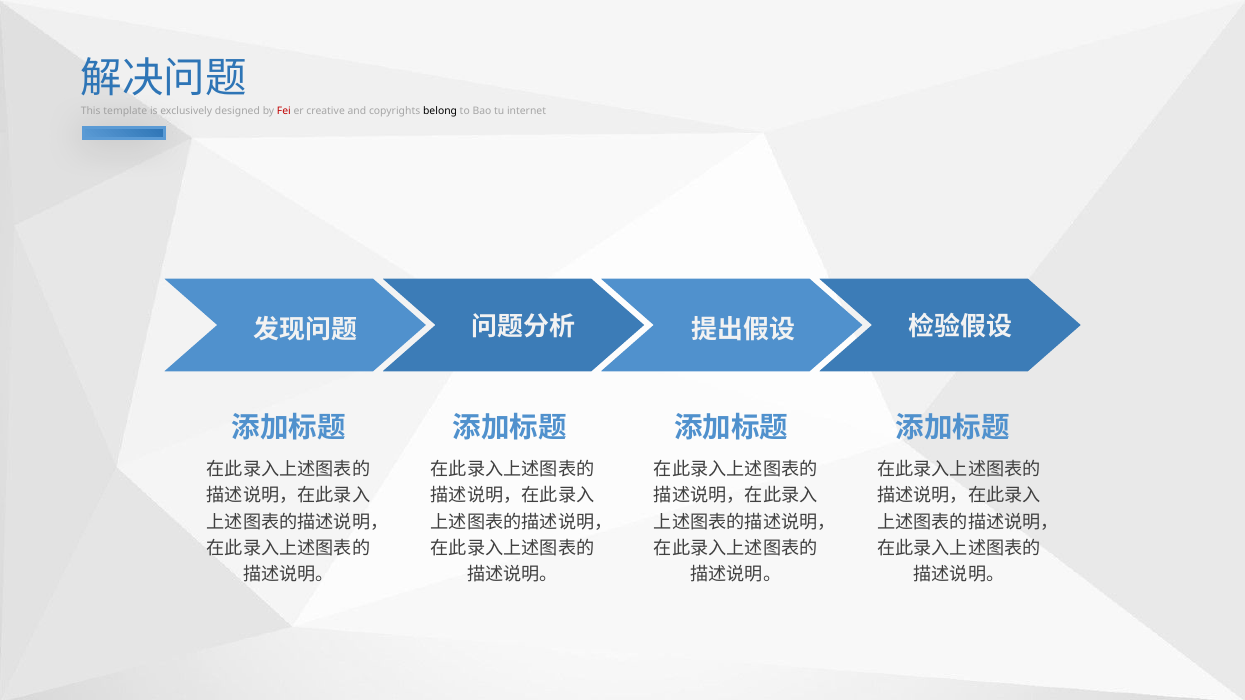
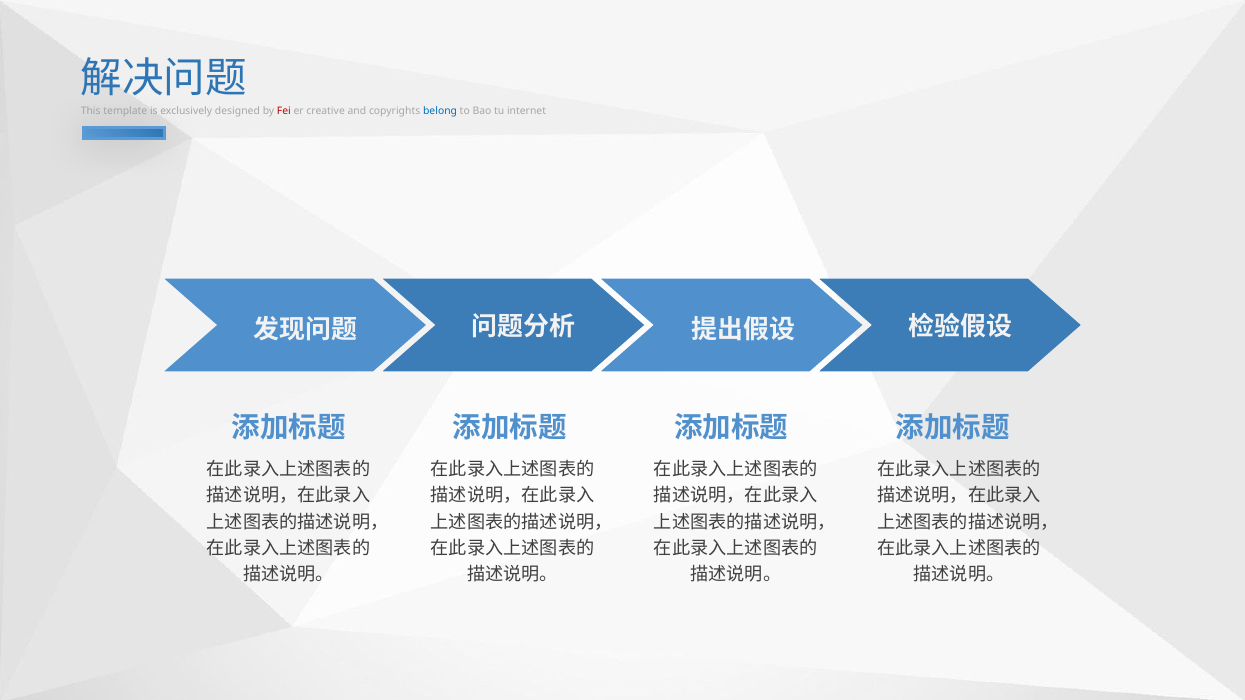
belong colour: black -> blue (440, 111)
